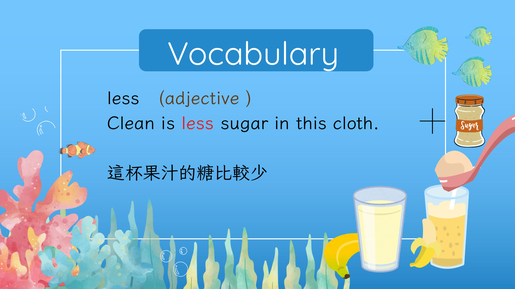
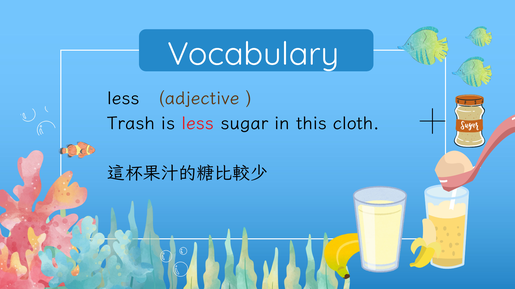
Clean: Clean -> Trash (131, 124)
